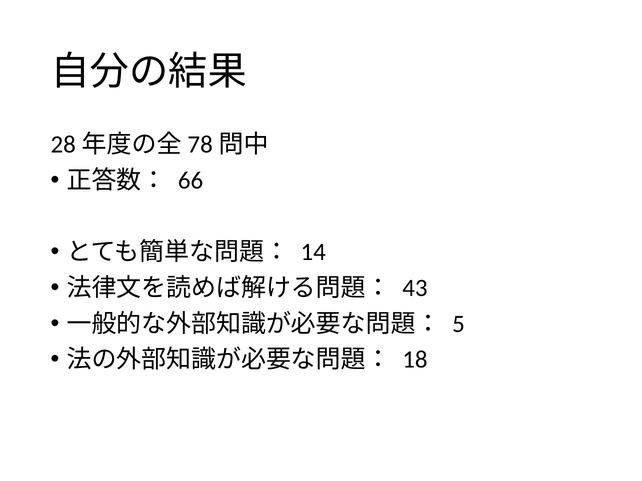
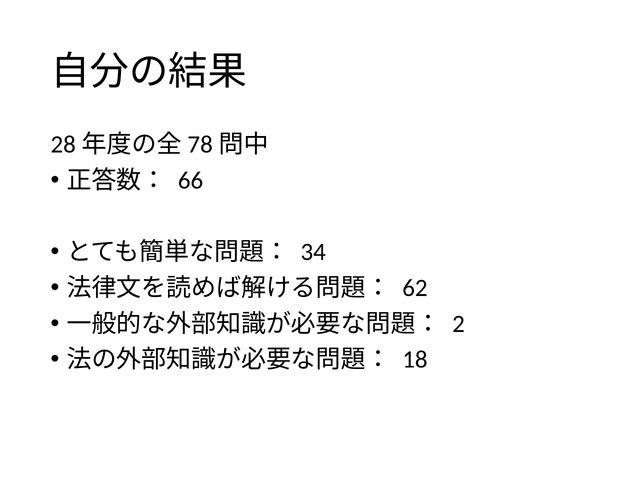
14: 14 -> 34 (313, 252)
43: 43 -> 62 (415, 288)
5: 5 -> 2 (458, 324)
